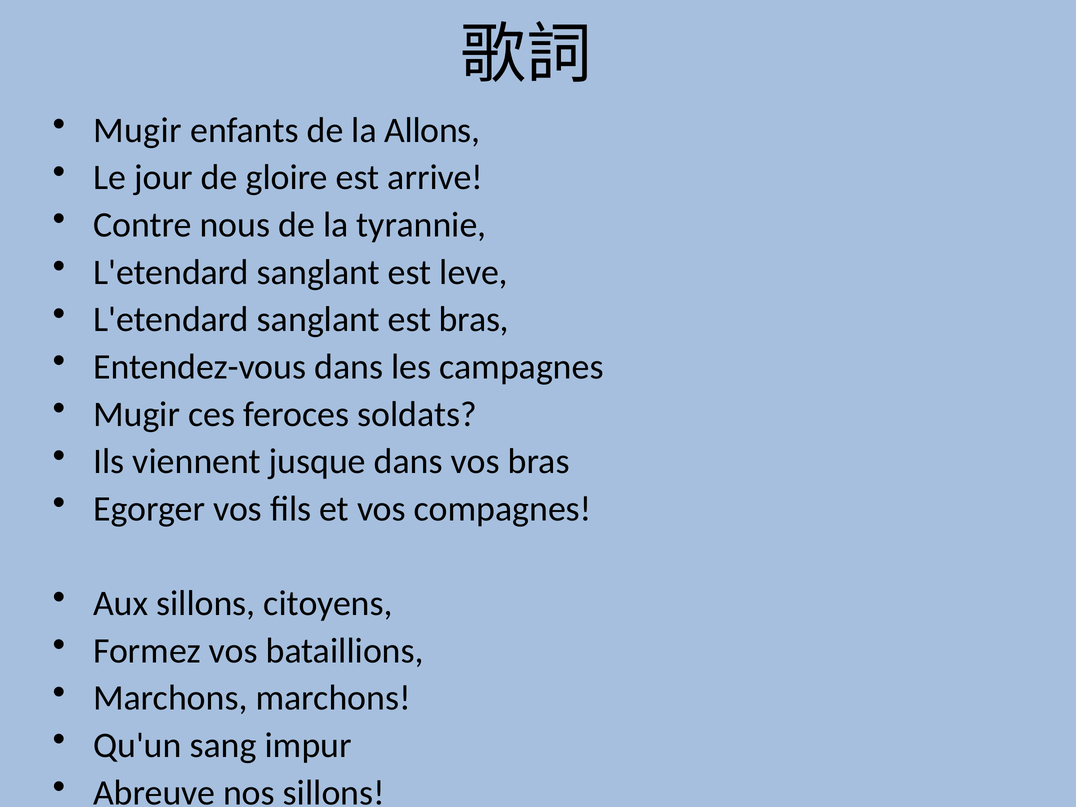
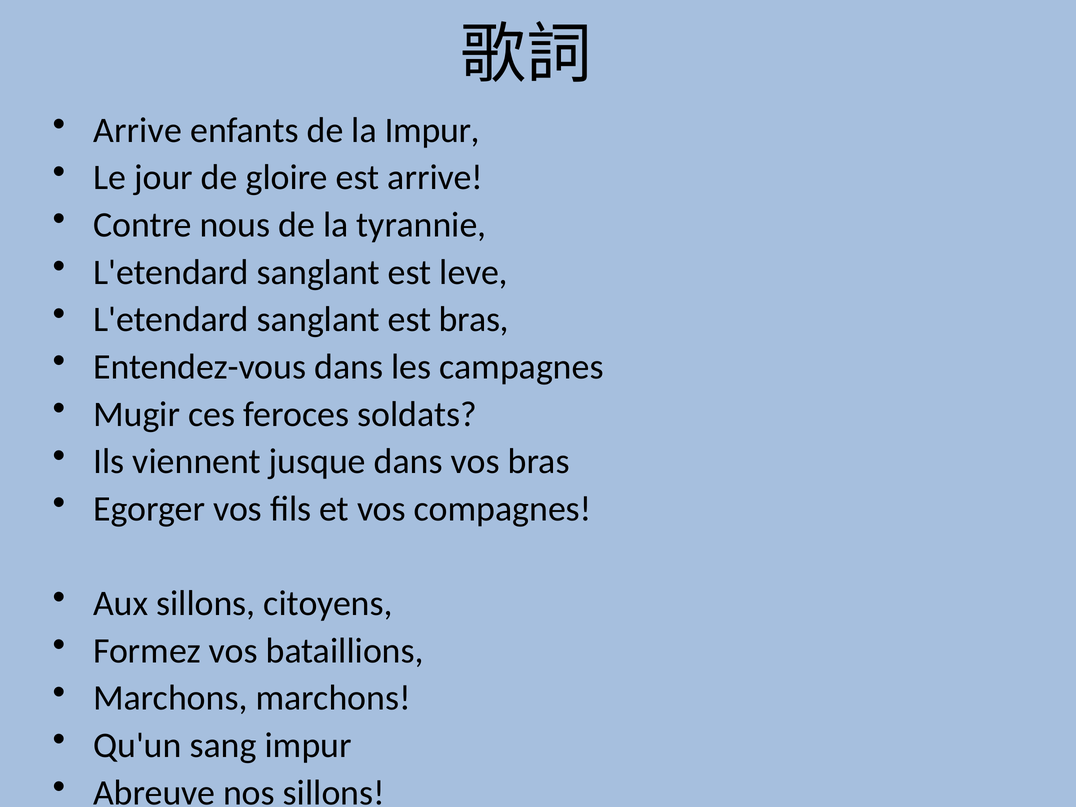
Mugir: Mugir -> Arrive (138, 130)
la Allons: Allons -> Impur (432, 130)
